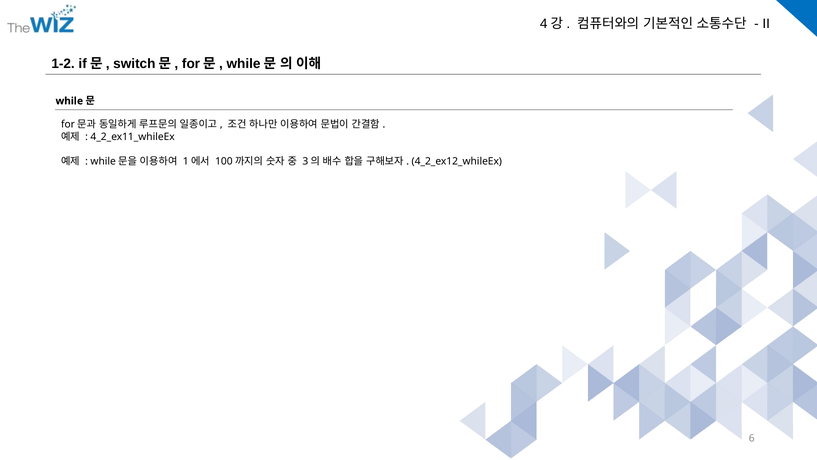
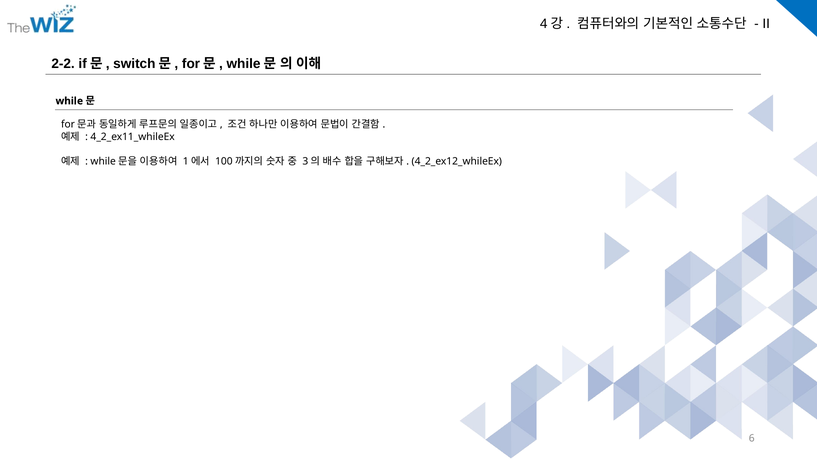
1-2: 1-2 -> 2-2 (63, 63)
